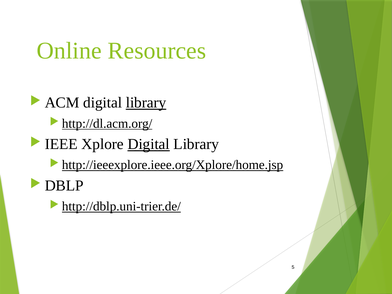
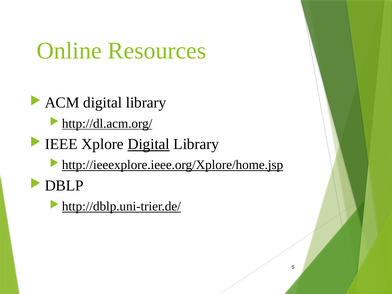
library underline: present -> none (146, 103)
